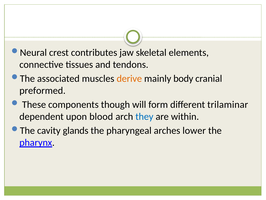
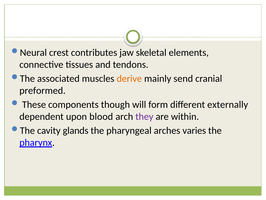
body: body -> send (183, 78)
trilaminar: trilaminar -> externally (228, 104)
they colour: blue -> purple (144, 116)
lower: lower -> varies (194, 130)
